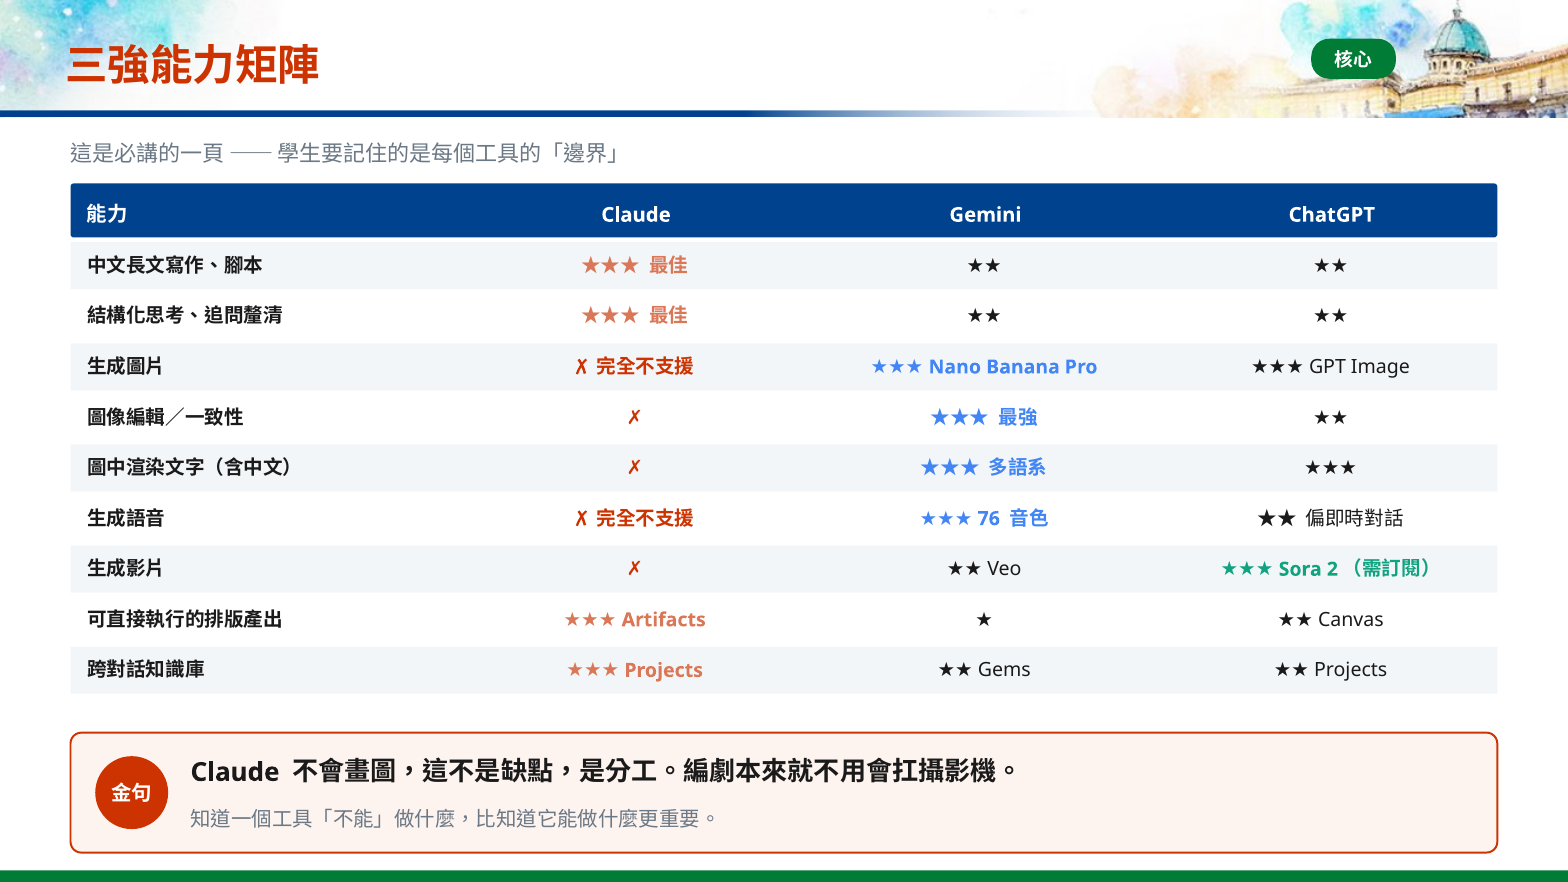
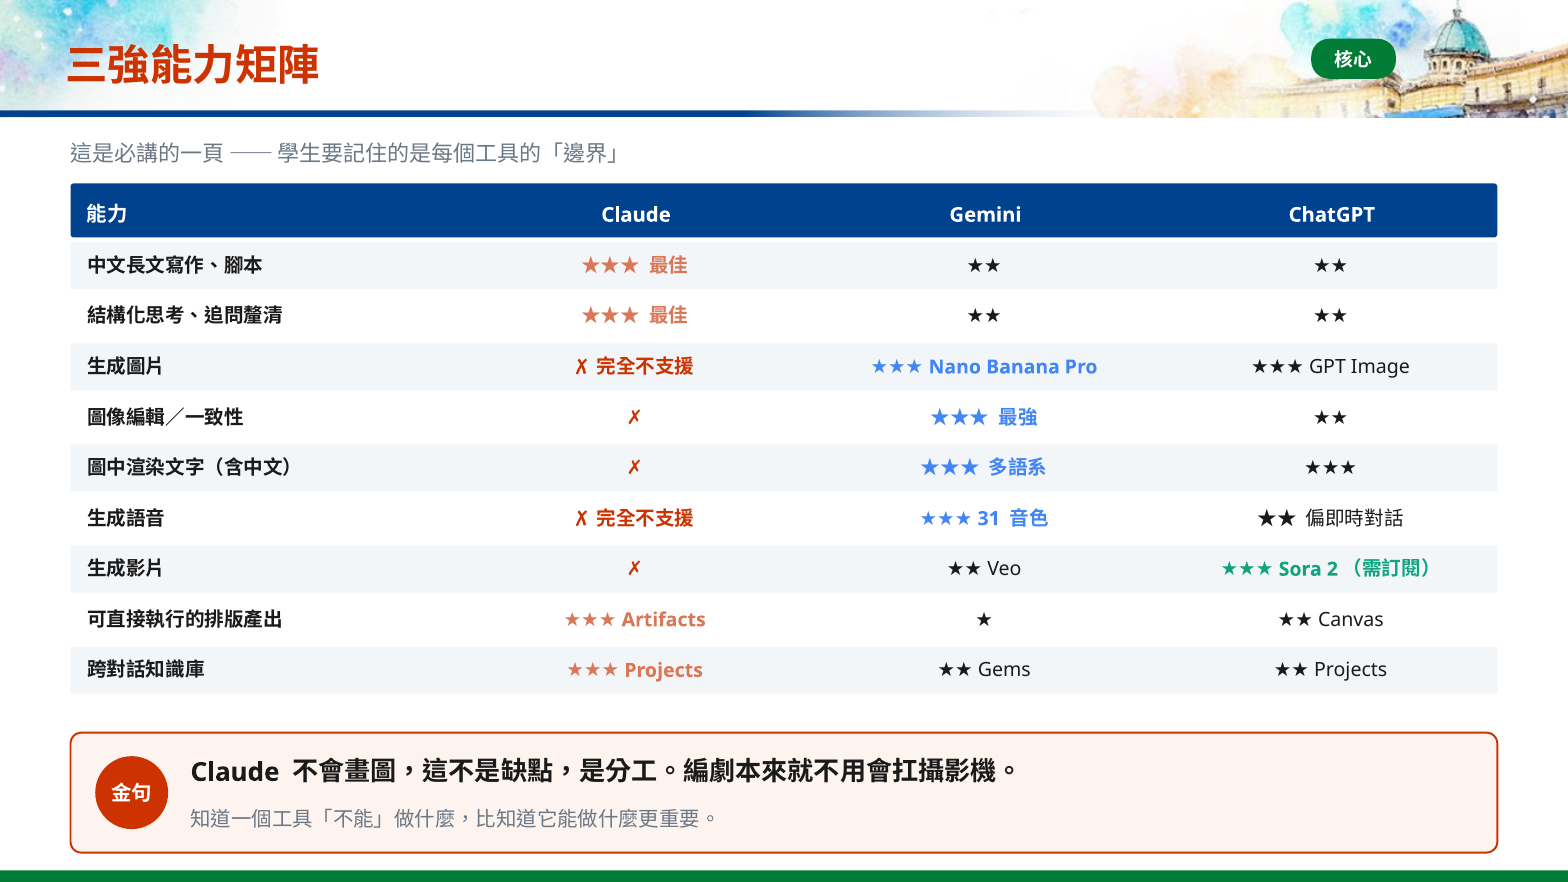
76: 76 -> 31 (989, 519)
